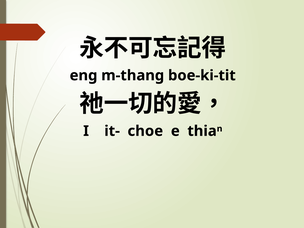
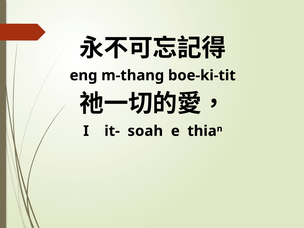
choe: choe -> soah (145, 131)
